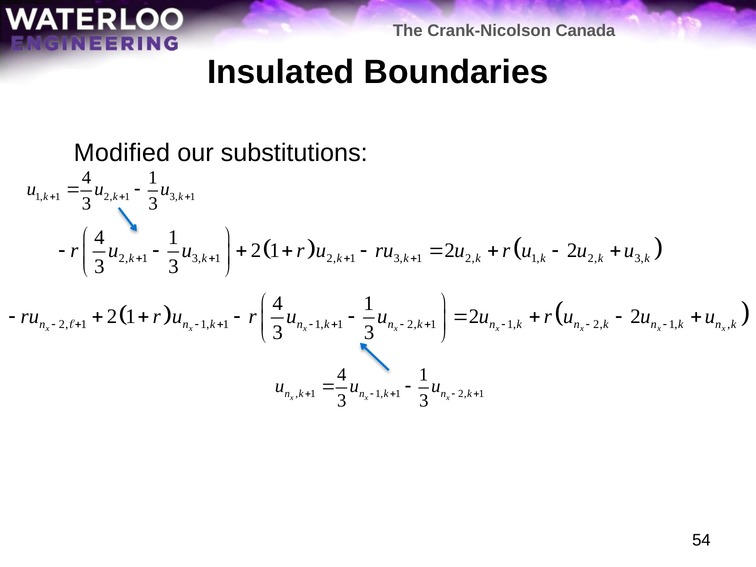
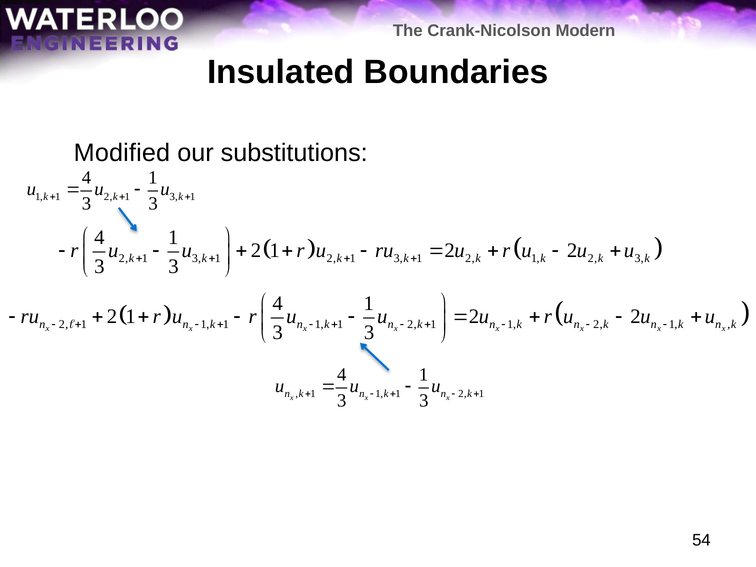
Canada: Canada -> Modern (585, 31)
